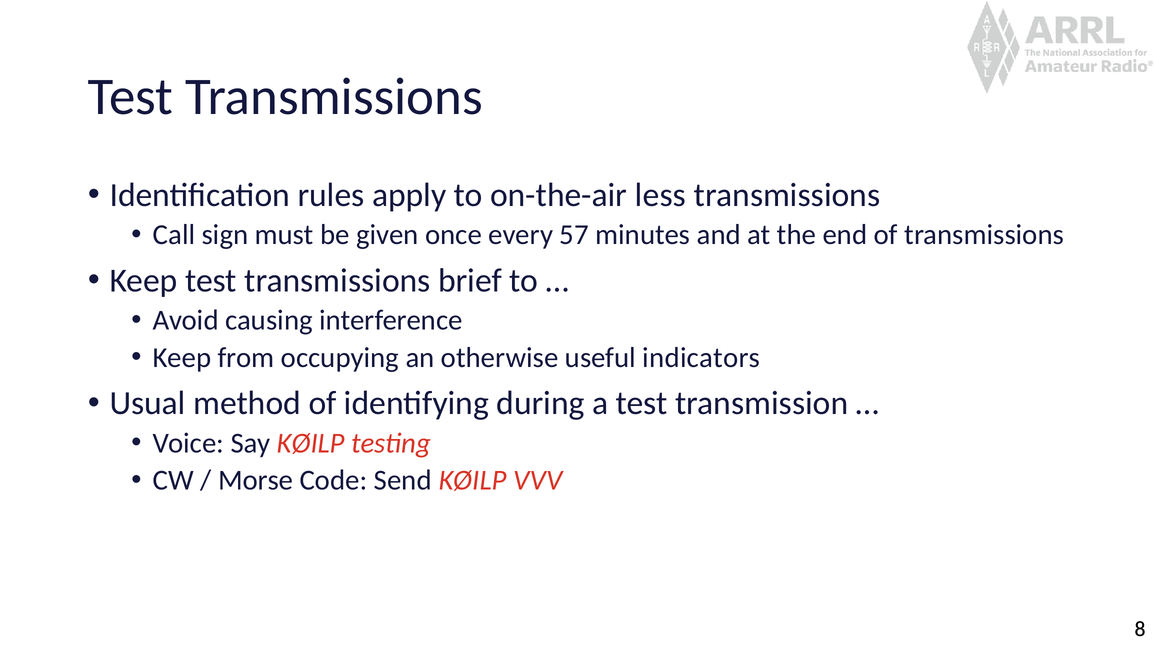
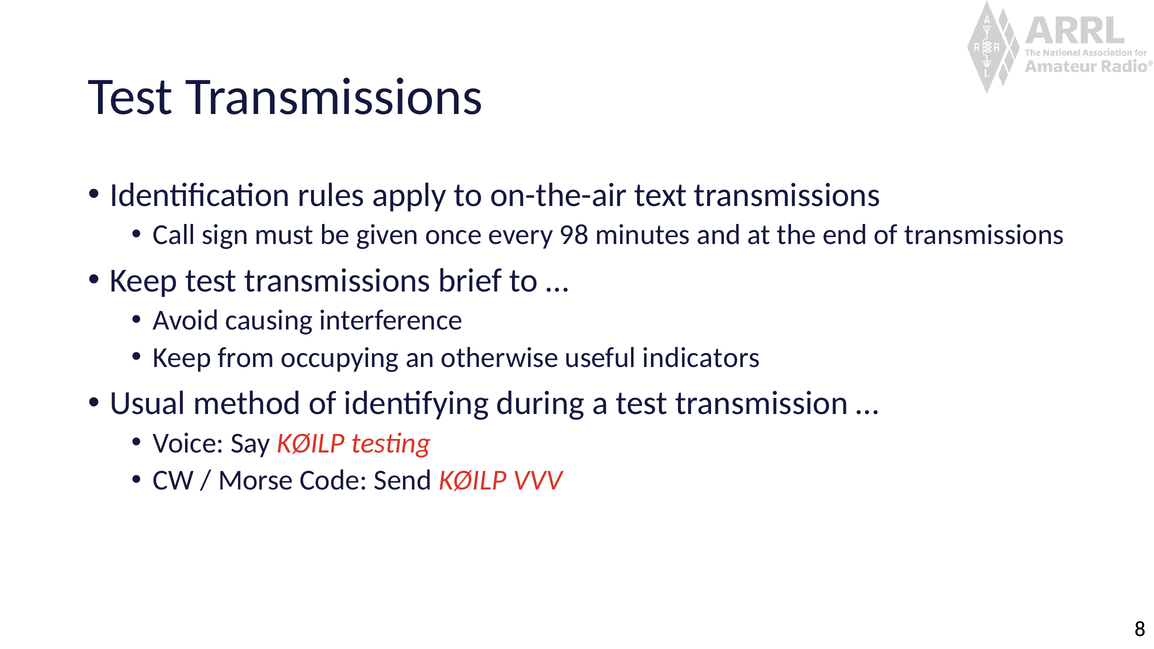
less: less -> text (661, 195)
57: 57 -> 98 (574, 235)
